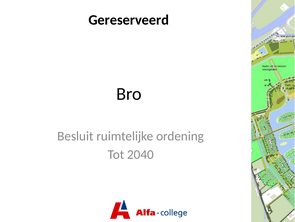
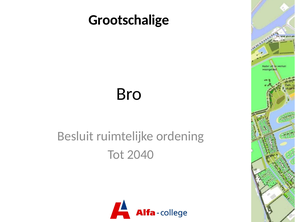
Gereserveerd: Gereserveerd -> Grootschalige (129, 20)
